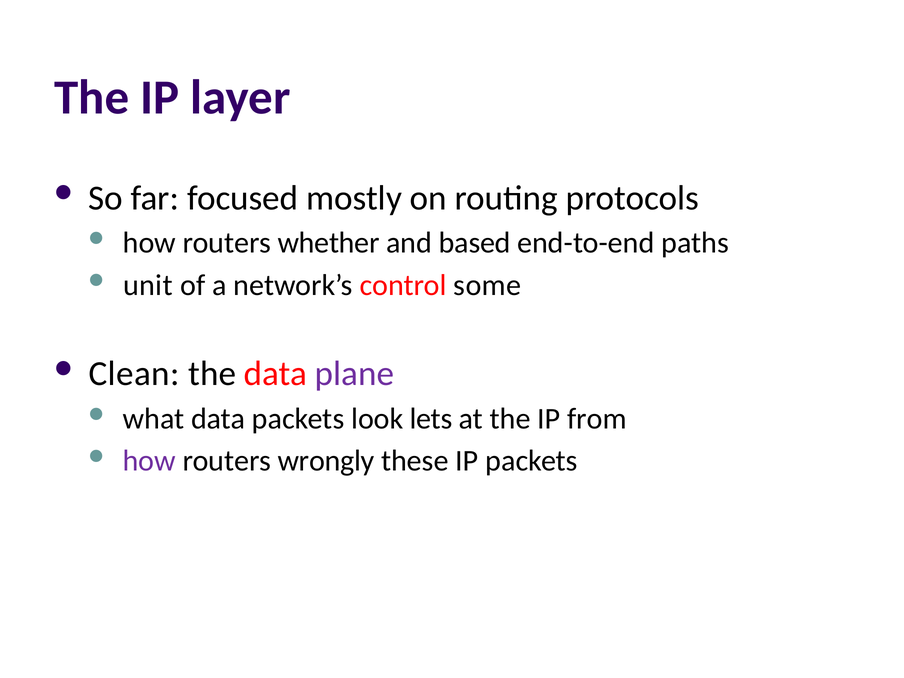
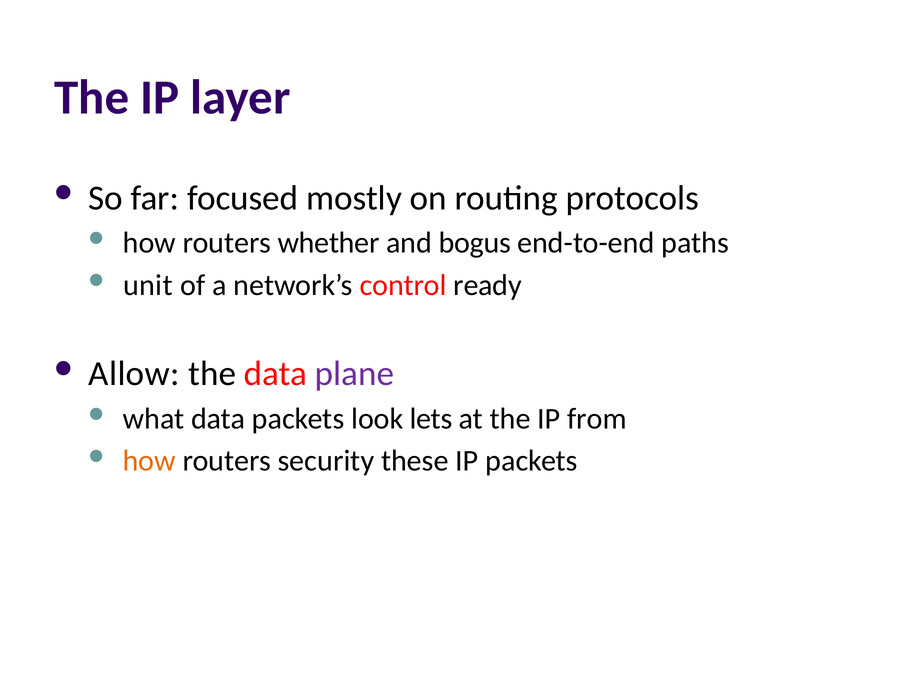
based: based -> bogus (475, 243)
some: some -> ready (488, 285)
Clean: Clean -> Allow (134, 374)
how colour: purple -> orange (149, 461)
wrongly: wrongly -> security (326, 461)
